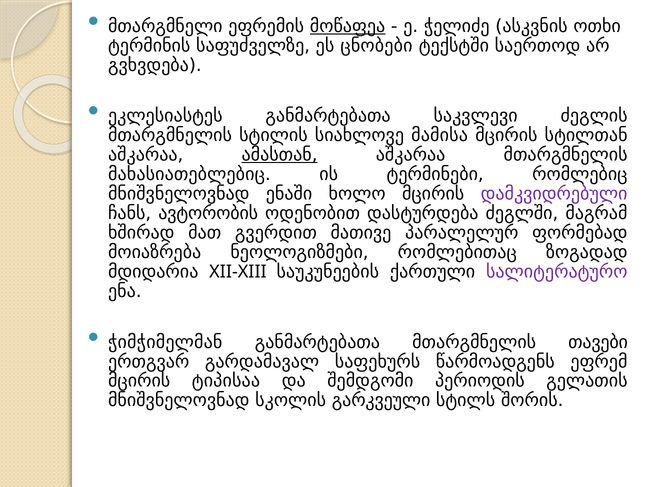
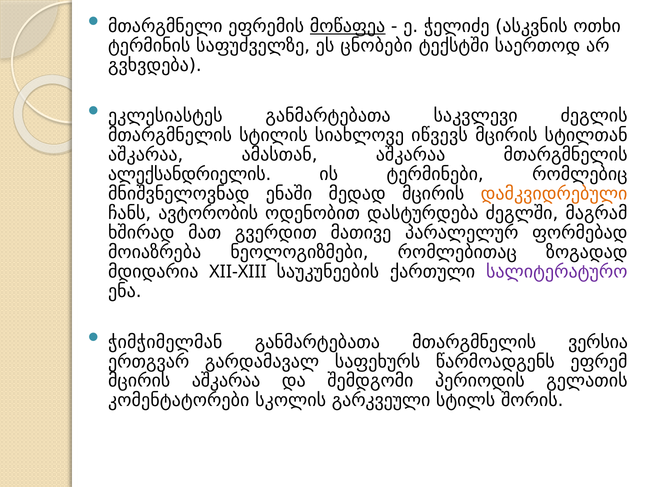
მამისა: მამისა -> იწვევს (440, 135)
ამასთან underline: present -> none (280, 155)
მახასიათებლებიც: მახასიათებლებიც -> ალექსანდრიელის (190, 174)
ხოლო: ხოლო -> მედად (357, 194)
დამკვიდრებული colour: purple -> orange (554, 194)
თავები: თავები -> ვერსია (598, 342)
მცირის ტიპისაა: ტიპისაა -> აშკარაა (226, 381)
მნიშვნელოვნად: მნიშვნელოვნად -> კომენტატორები (179, 400)
